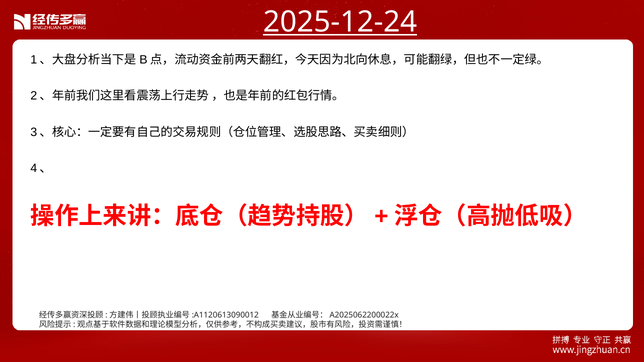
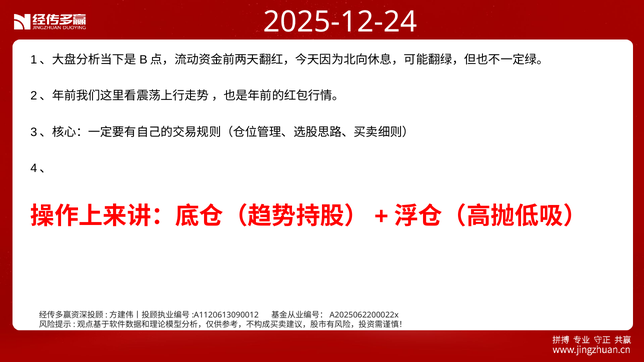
2025-12-24 underline: present -> none (340, 22)
